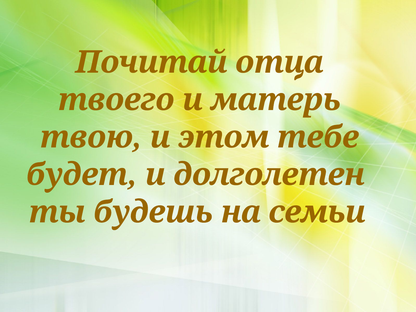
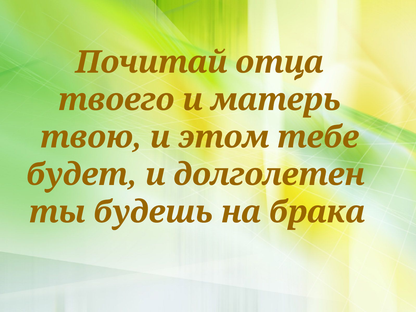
семьи: семьи -> брака (317, 212)
